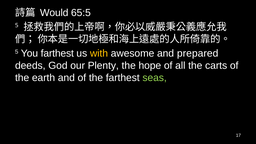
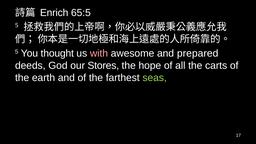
Would: Would -> Enrich (54, 13)
You farthest: farthest -> thought (57, 53)
with colour: yellow -> pink (99, 53)
Plenty: Plenty -> Stores (103, 66)
